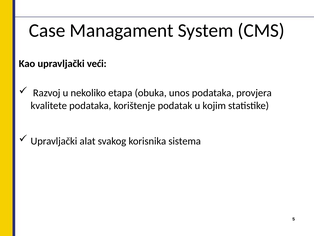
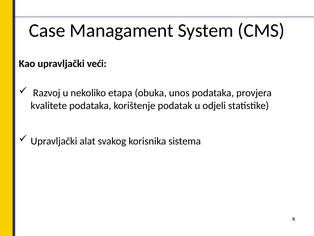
kojim: kojim -> odjeli (214, 105)
